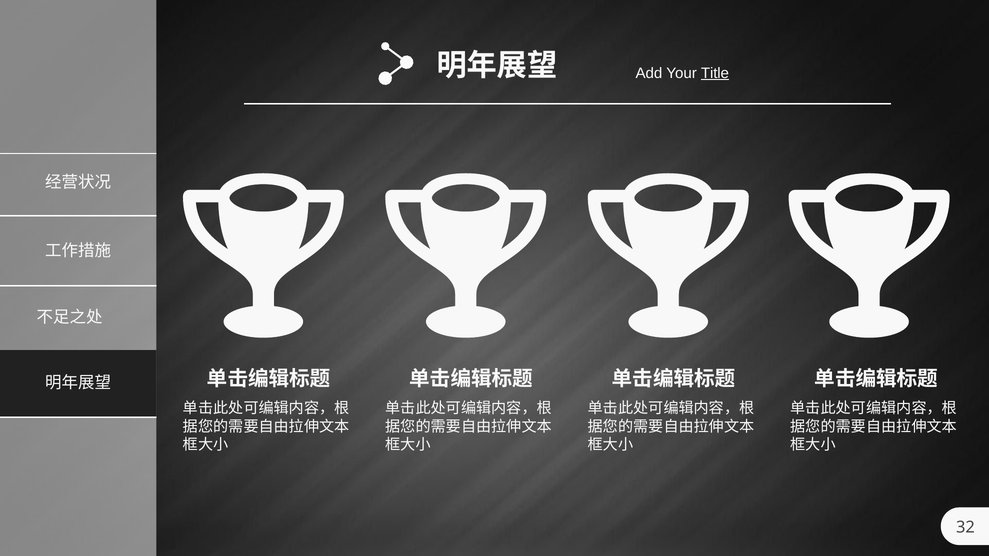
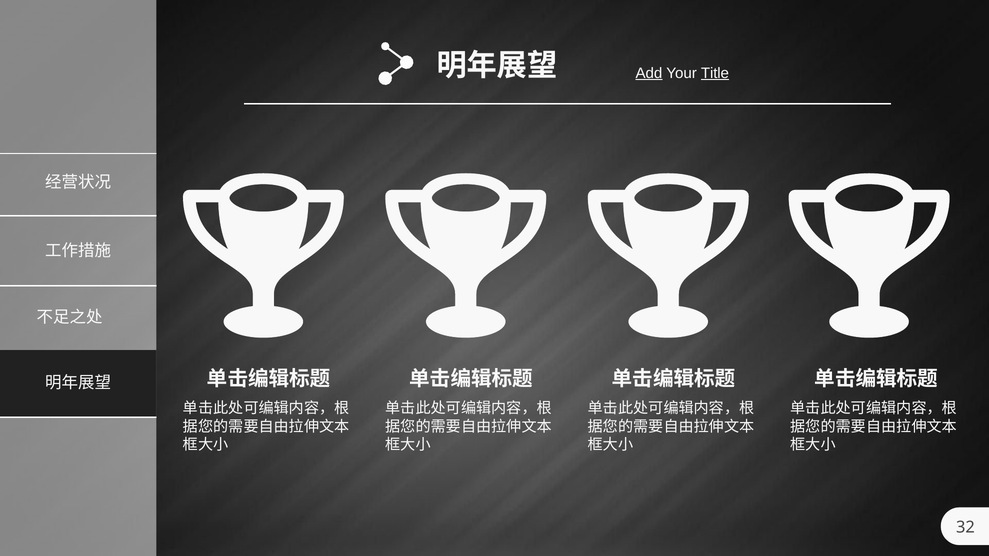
Add underline: none -> present (649, 73)
